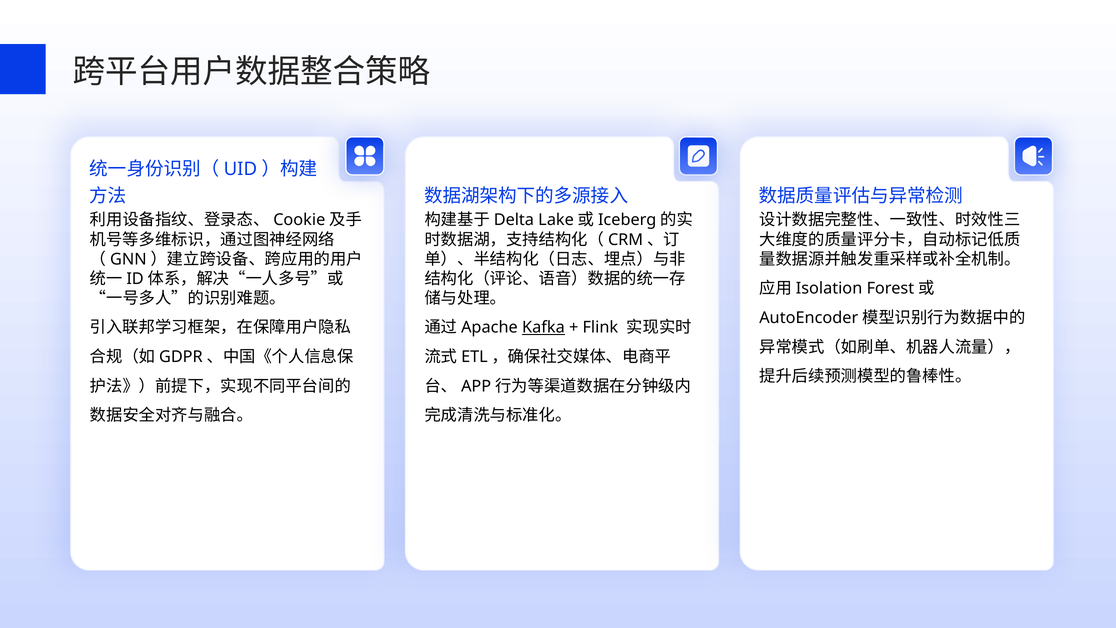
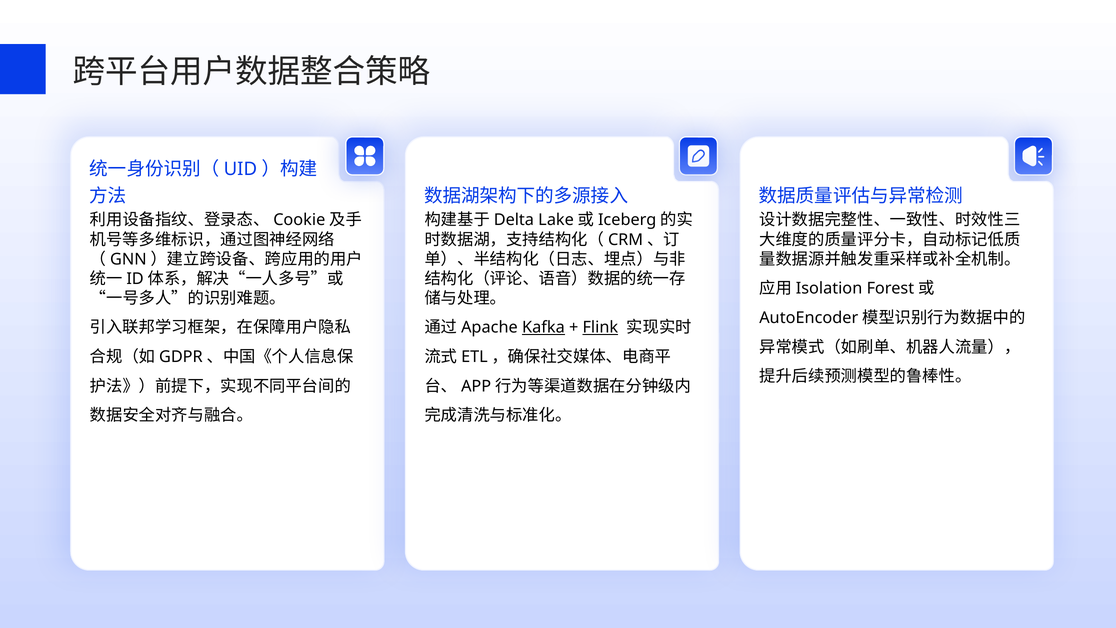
Flink underline: none -> present (600, 327)
